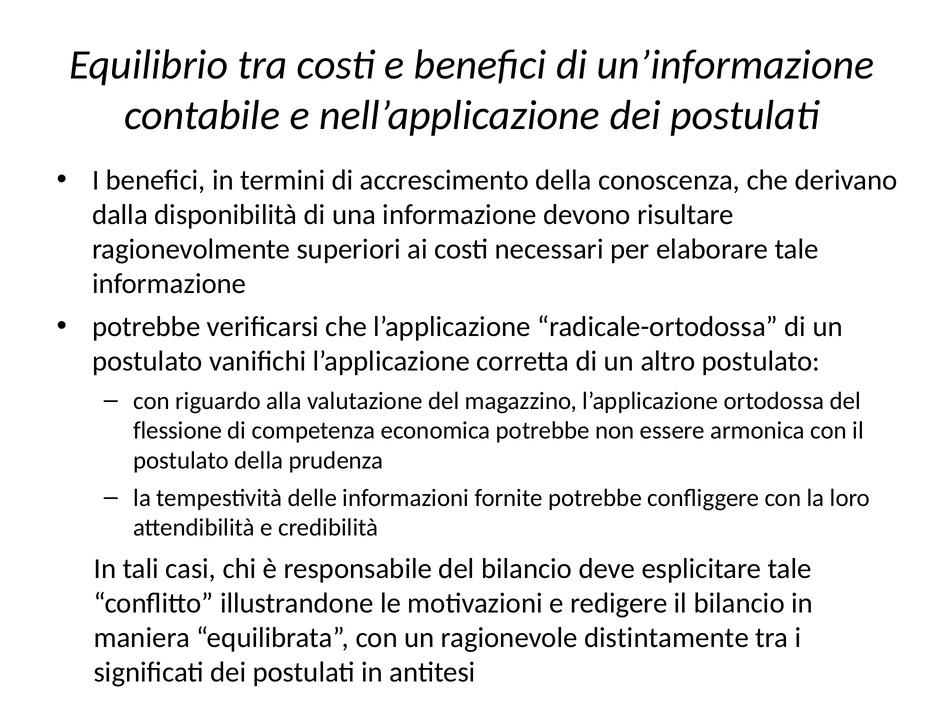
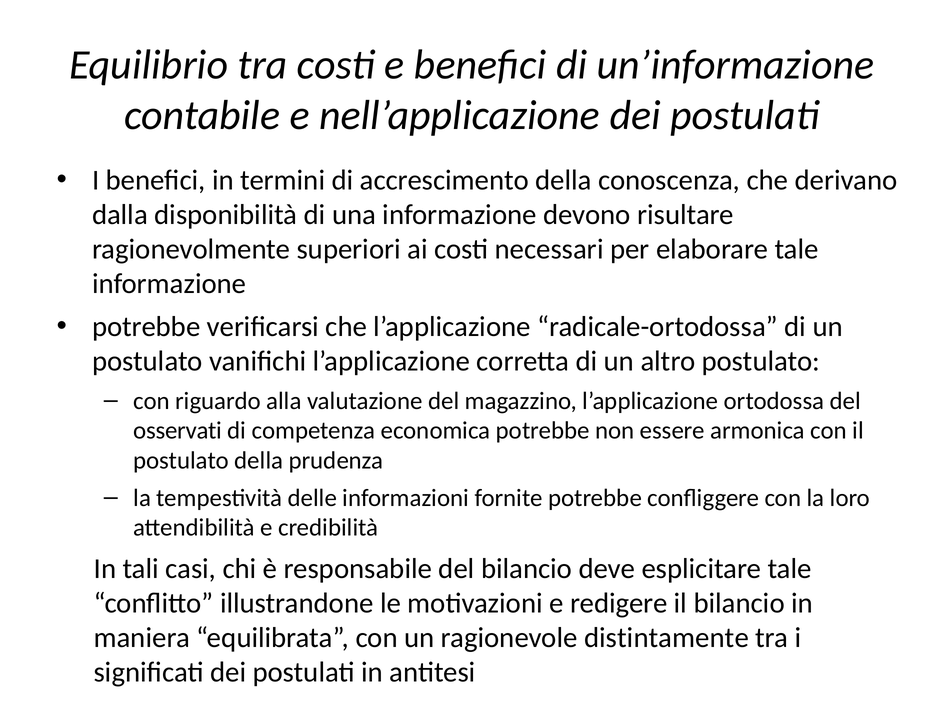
flessione: flessione -> osservati (178, 431)
